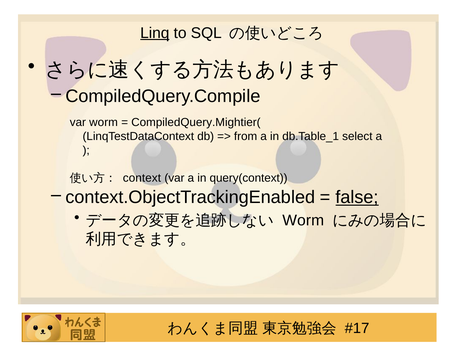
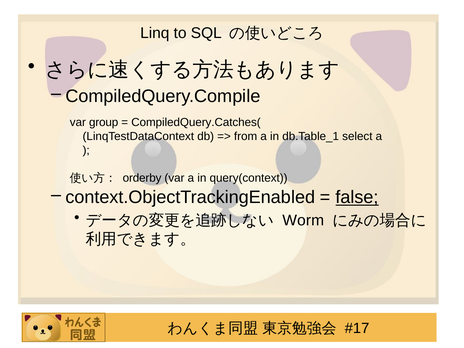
Linq underline: present -> none (155, 33)
var worm: worm -> group (104, 122)
CompiledQuery.Mightier(: CompiledQuery.Mightier( -> CompiledQuery.Catches( (196, 122)
context: context -> orderby (142, 178)
